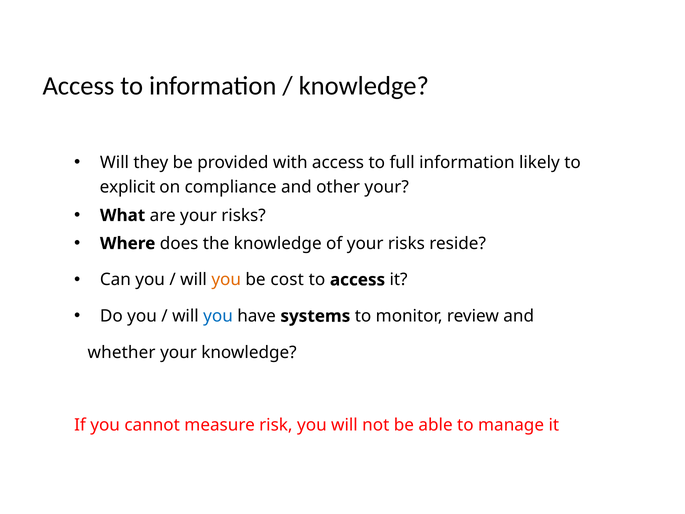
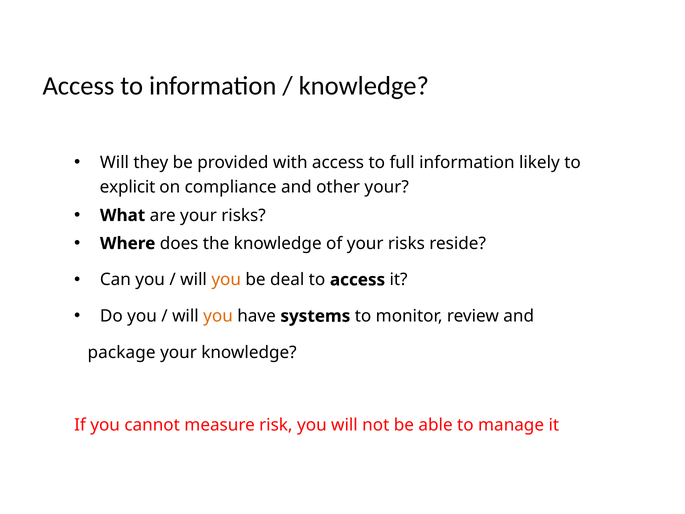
cost: cost -> deal (287, 280)
you colour: blue -> orange (218, 316)
whether: whether -> package (122, 352)
